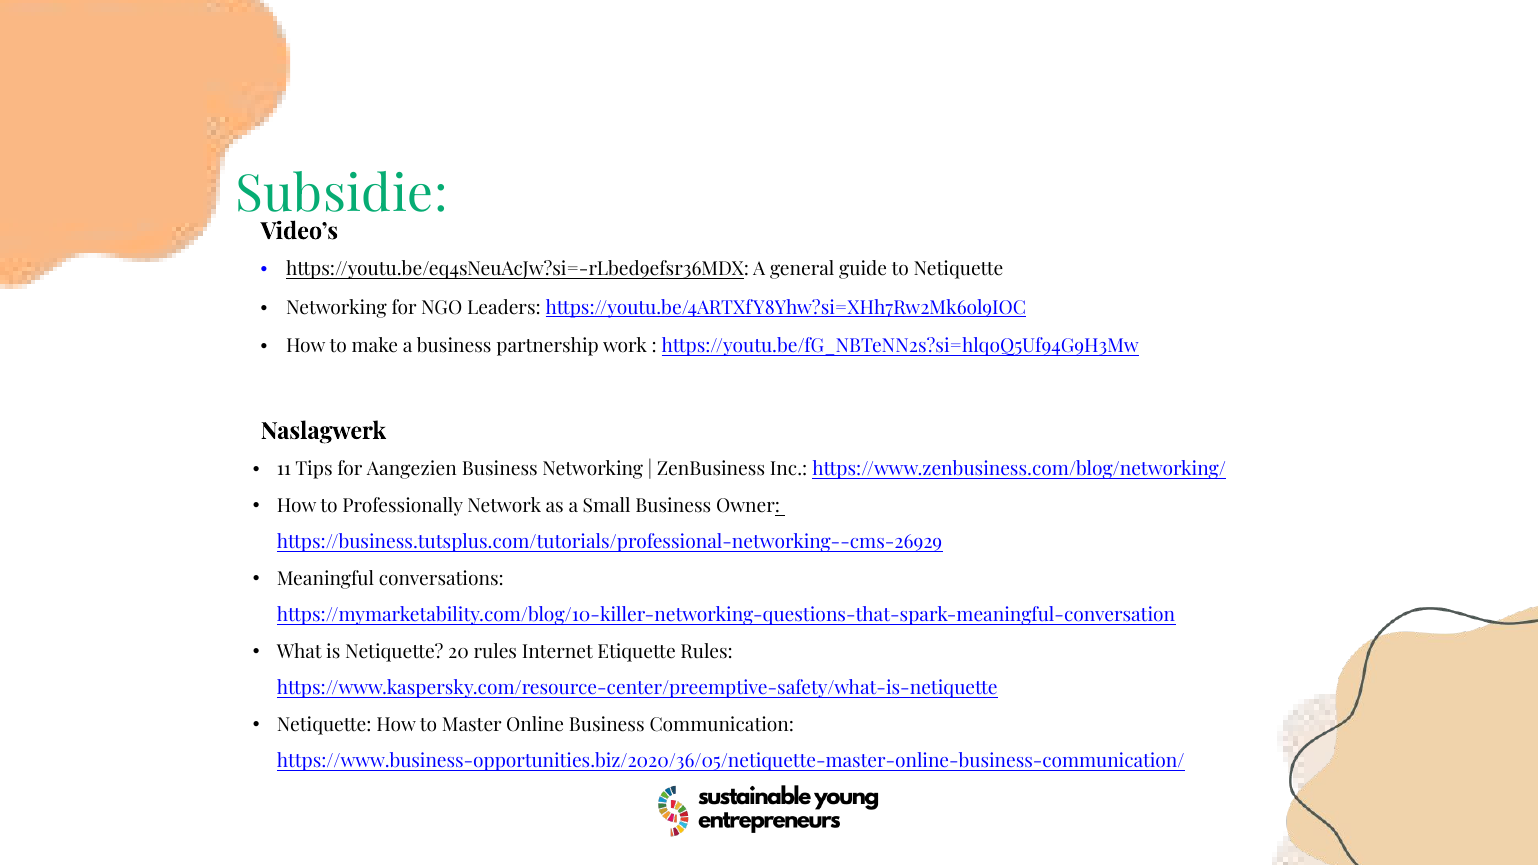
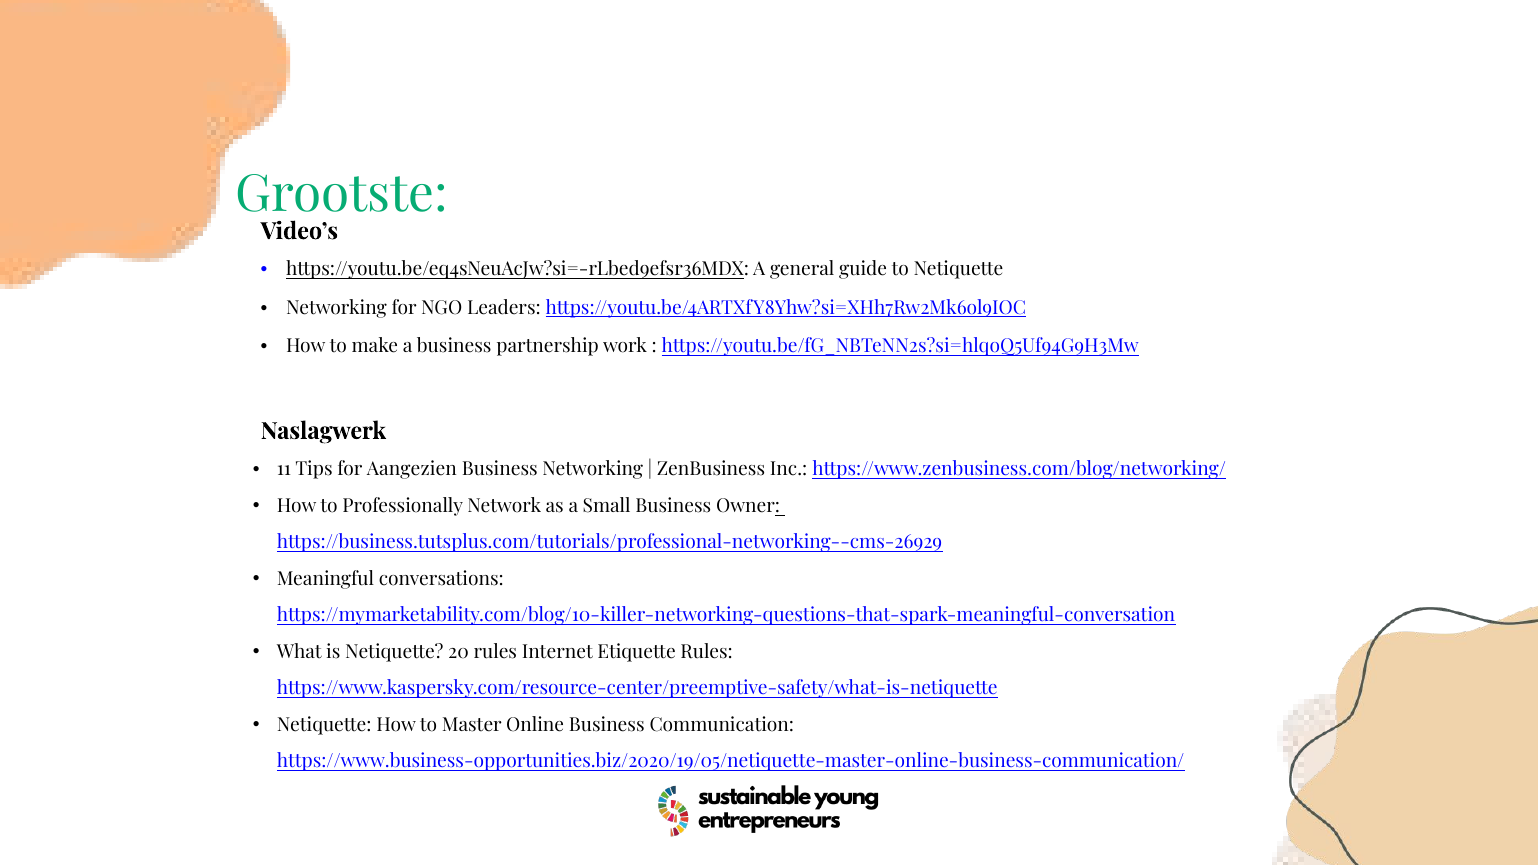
Subsidie: Subsidie -> Grootste (342, 194)
https://www.business-opportunities.biz/2020/36/05/netiquette-master-online-business-communication/: https://www.business-opportunities.biz/2020/36/05/netiquette-master-online-business-communication/ -> https://www.business-opportunities.biz/2020/19/05/netiquette-master-online-business-communication/ (731, 762)
